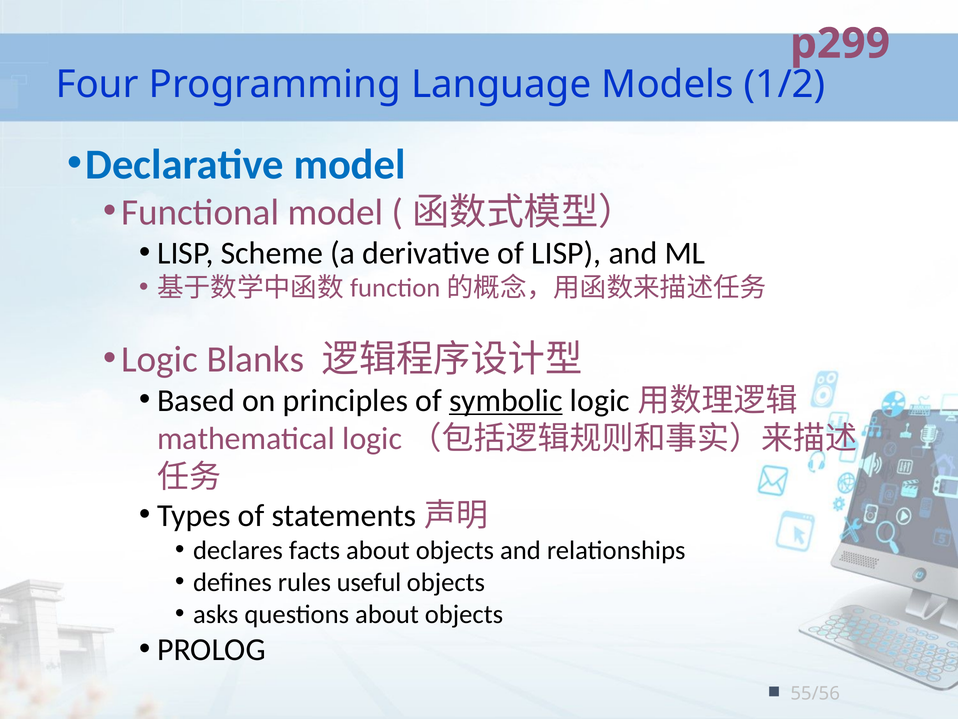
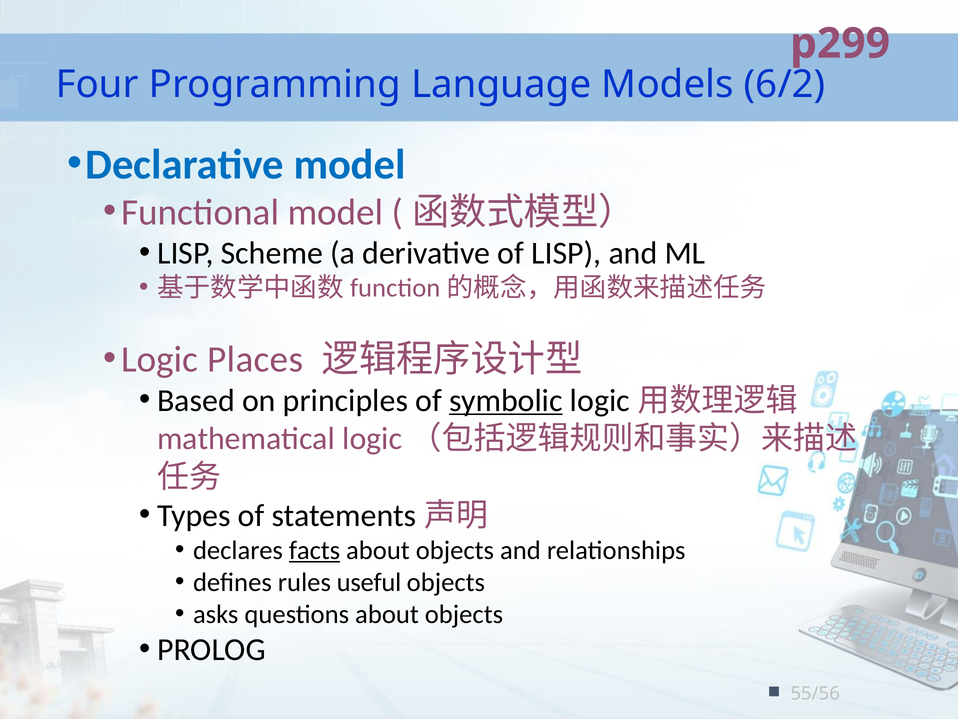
1/2: 1/2 -> 6/2 (785, 84)
Blanks: Blanks -> Places (255, 359)
facts underline: none -> present (315, 550)
